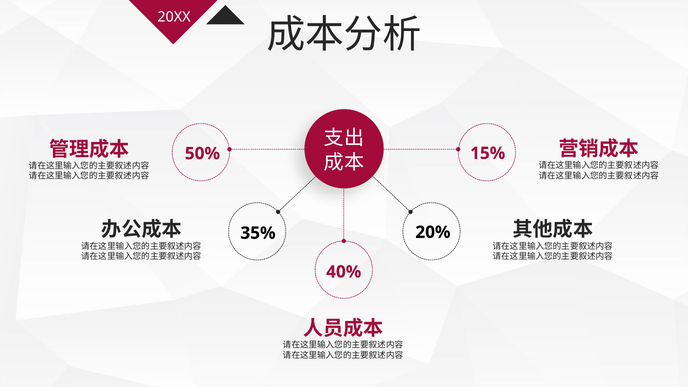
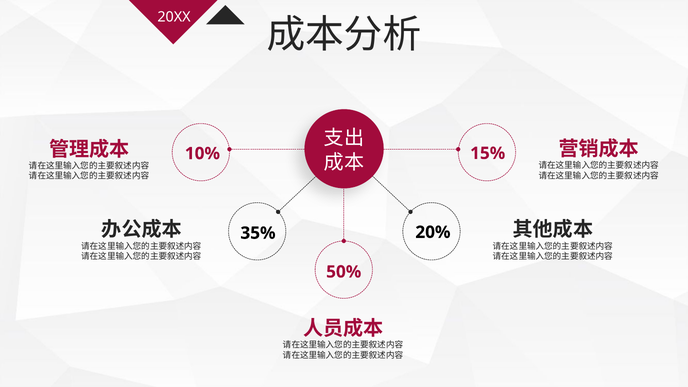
50%: 50% -> 10% (202, 154)
40%: 40% -> 50% (344, 272)
